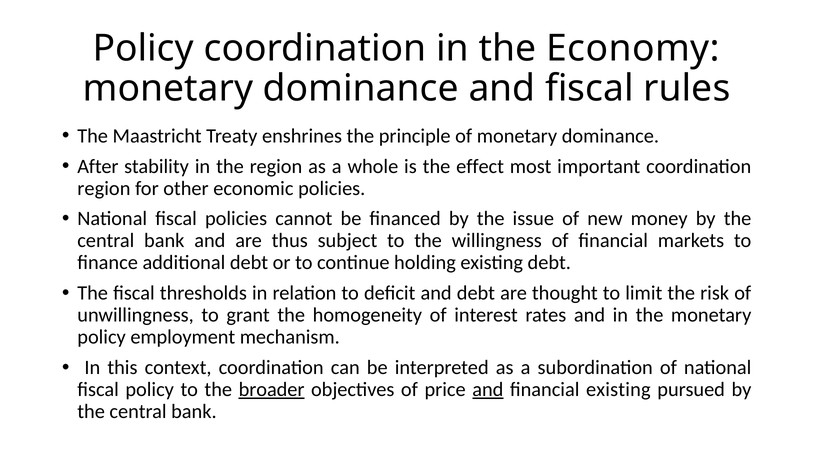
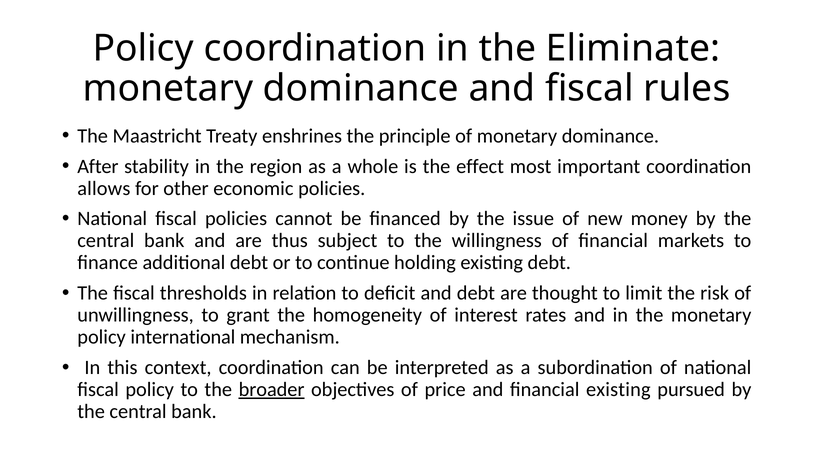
Economy: Economy -> Eliminate (633, 48)
region: region -> allows (104, 188)
employment: employment -> international (183, 337)
and underline: present -> none (488, 389)
